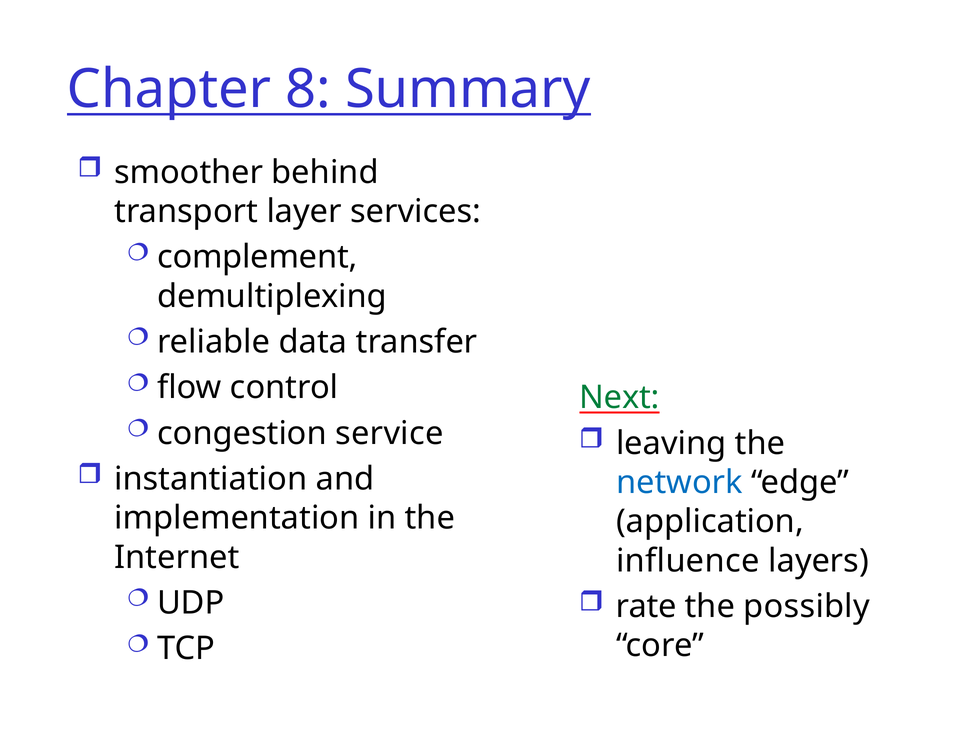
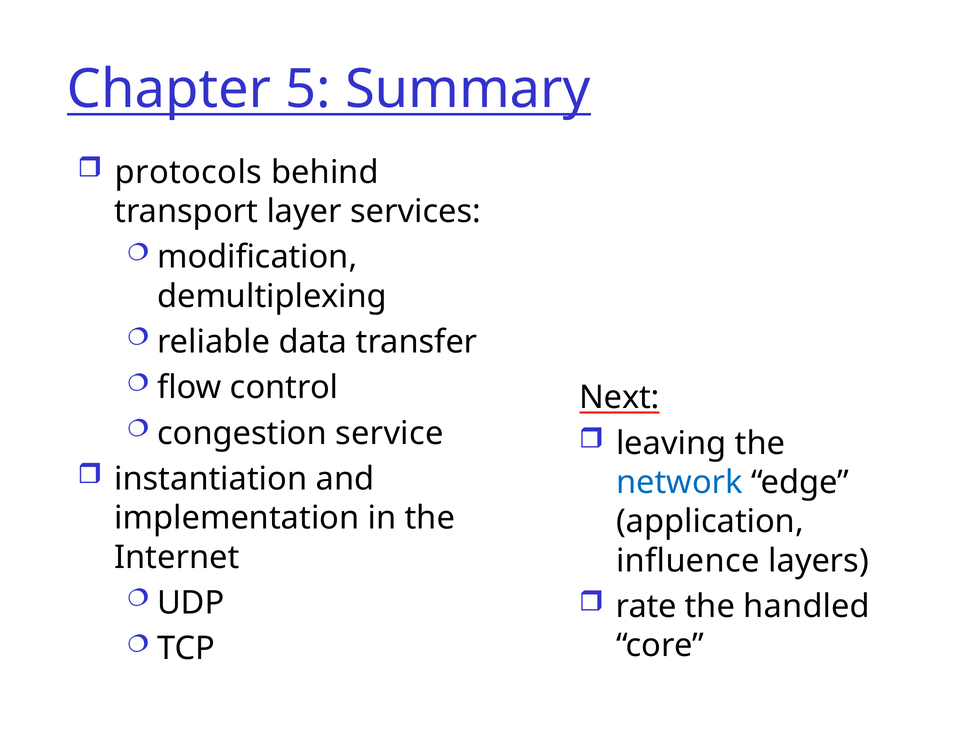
8: 8 -> 5 (308, 89)
smoother: smoother -> protocols (188, 172)
complement: complement -> modification (257, 257)
Next colour: green -> black (620, 398)
possibly: possibly -> handled (807, 607)
